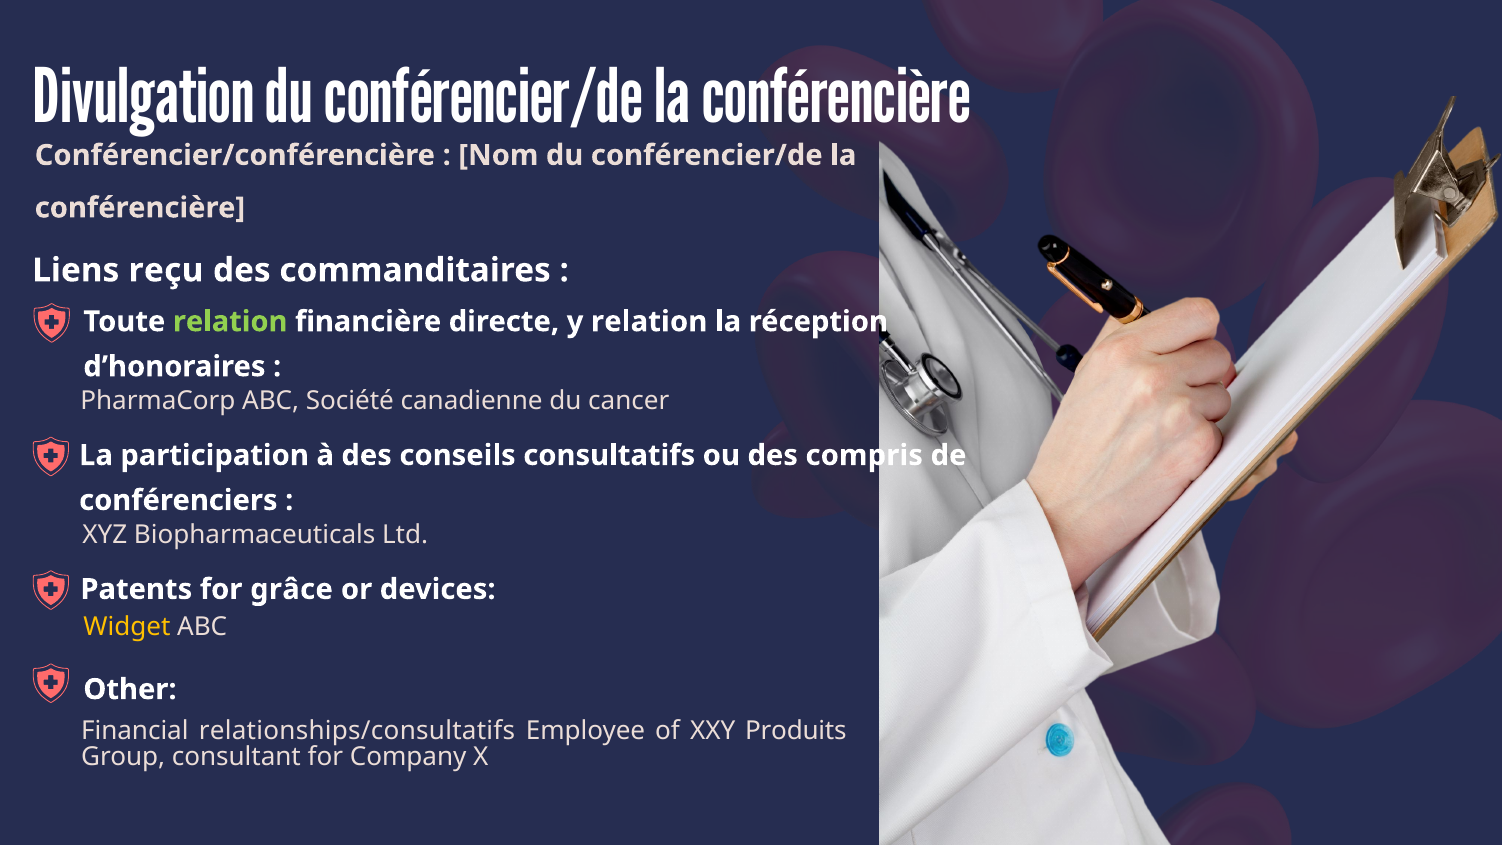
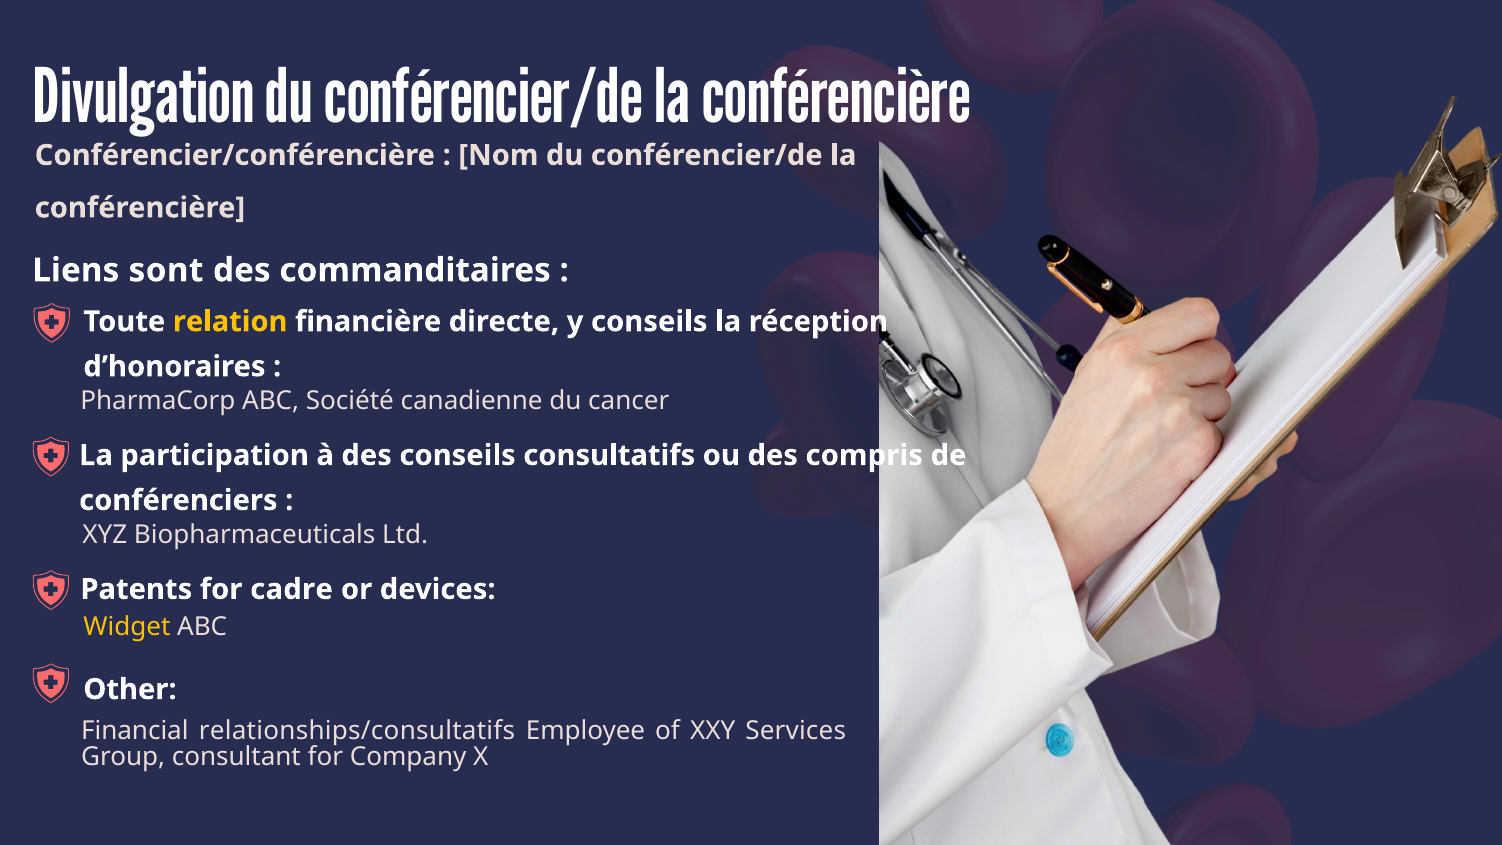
reçu: reçu -> sont (166, 270)
relation colour: light green -> yellow (230, 322)
y relation: relation -> conseils (649, 322)
grâce: grâce -> cadre (292, 589)
Produits: Produits -> Services (796, 730)
